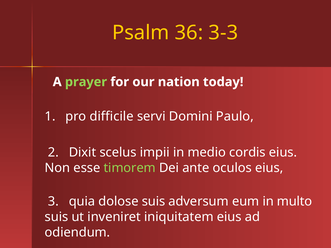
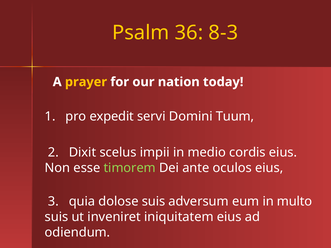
3-3: 3-3 -> 8-3 (223, 33)
prayer colour: light green -> yellow (86, 82)
difficile: difficile -> expedit (112, 117)
Paulo: Paulo -> Tuum (235, 117)
